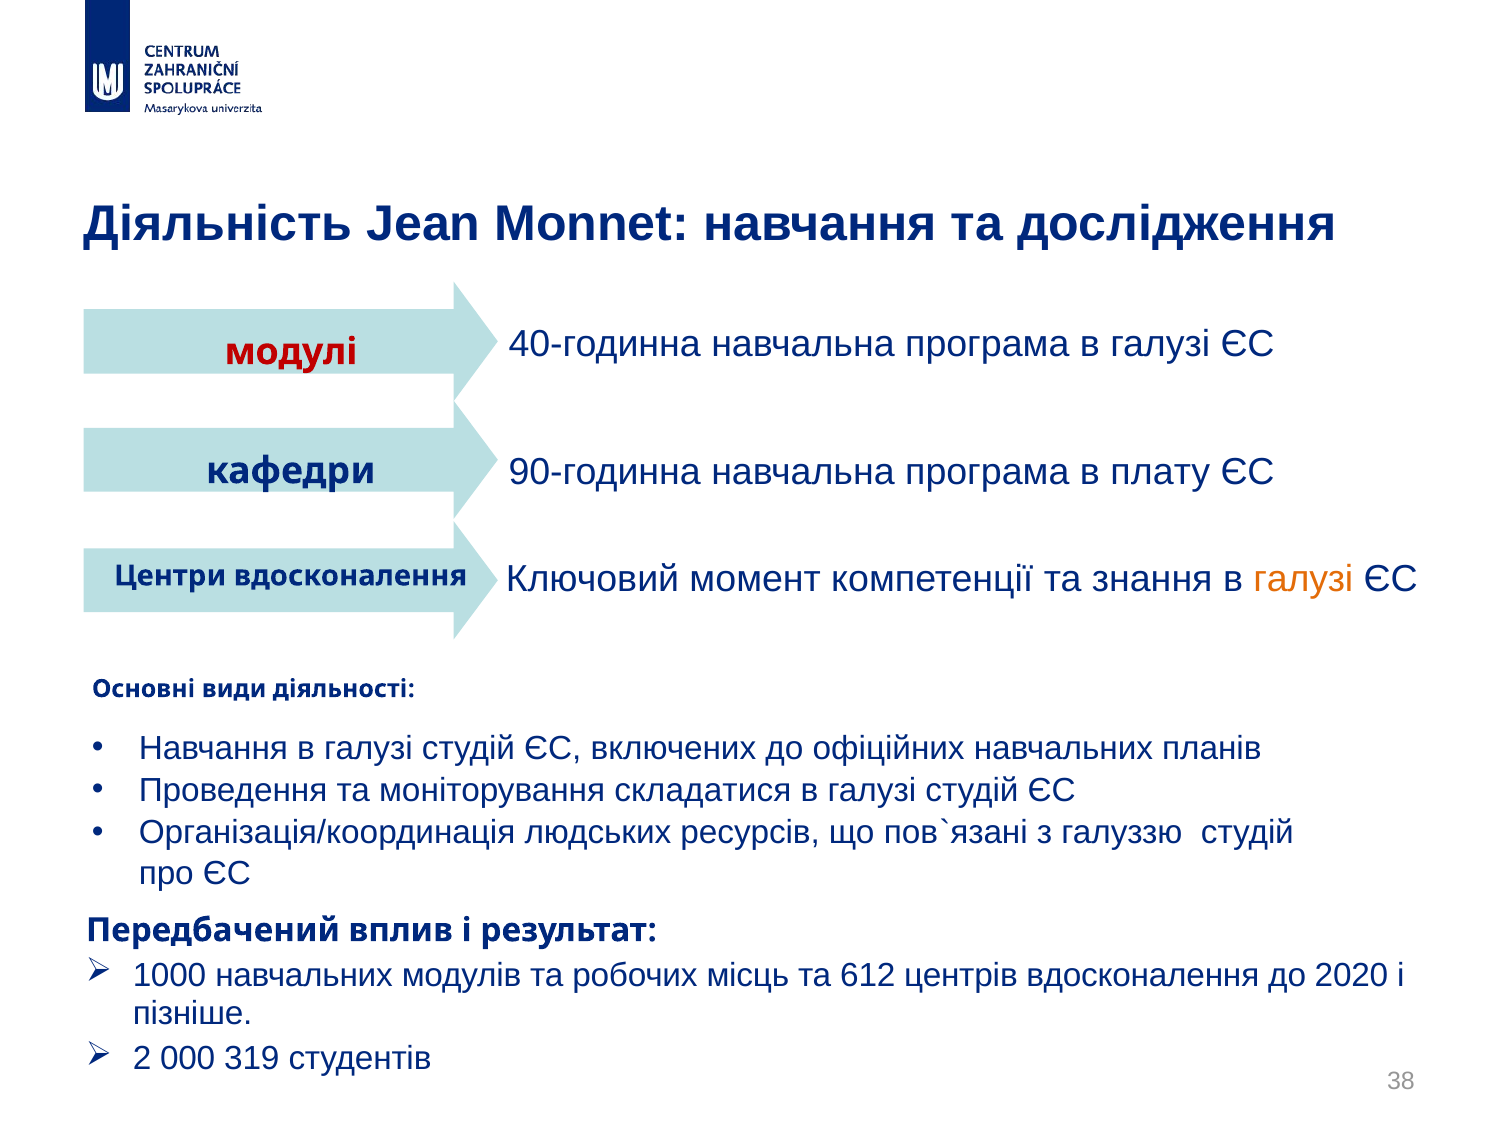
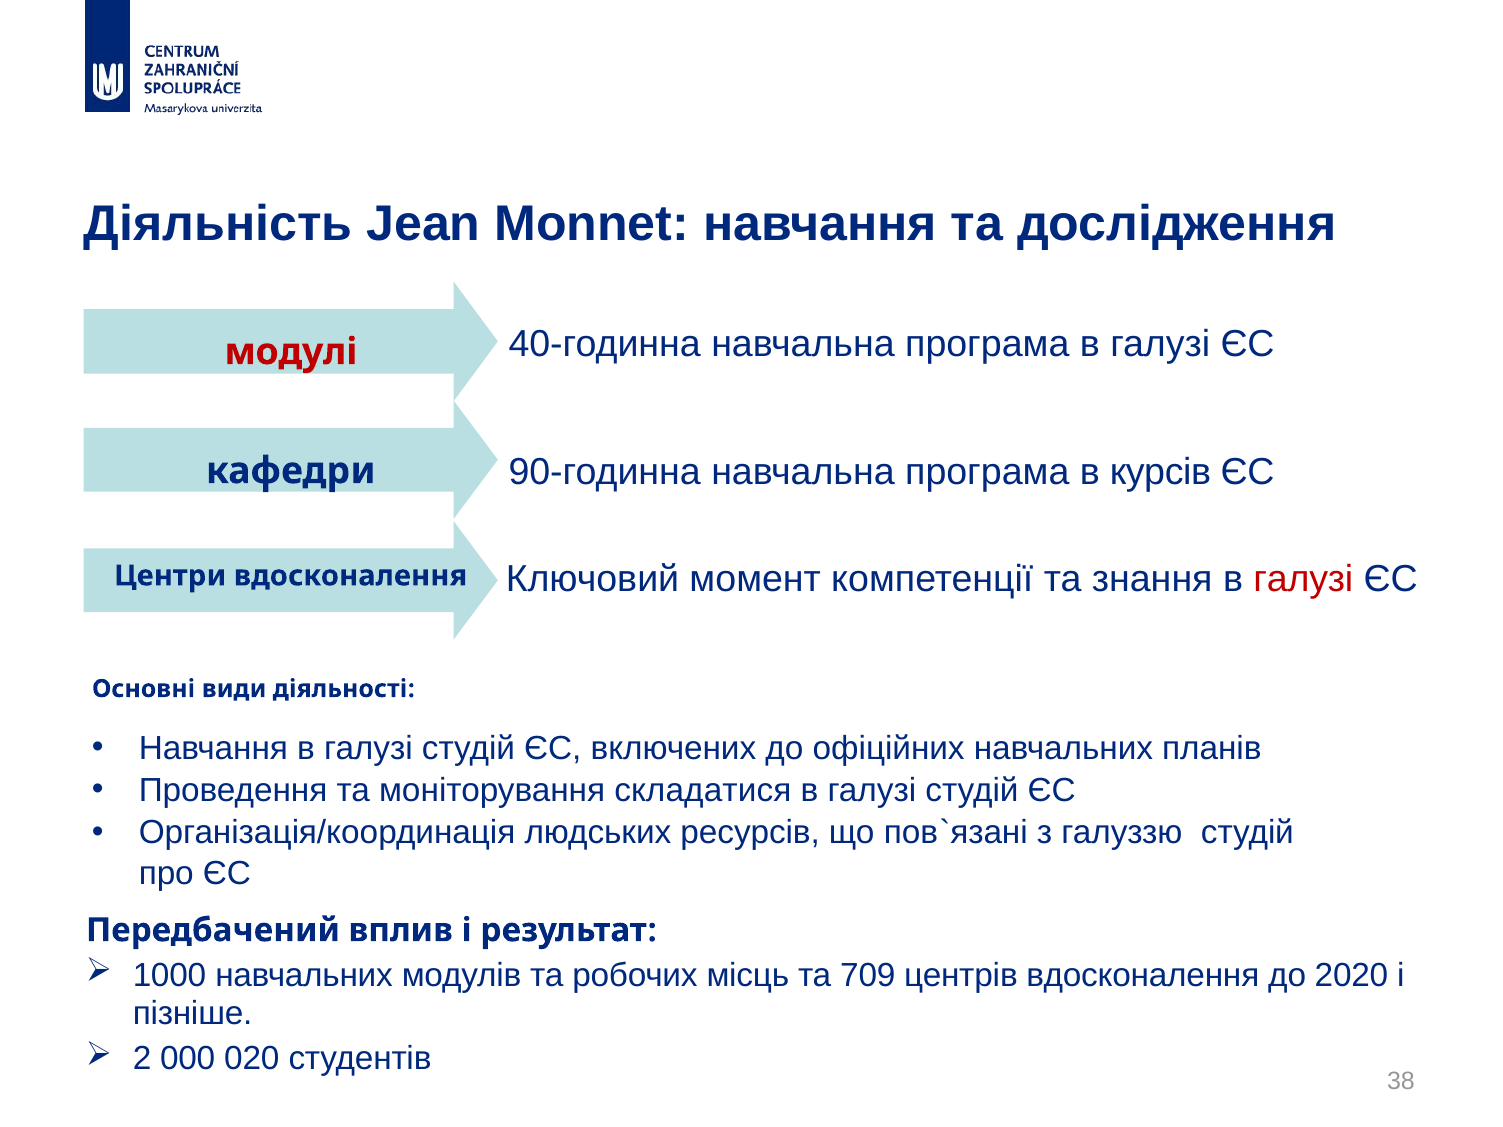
плату: плату -> курсів (1160, 472)
галузі colour: orange -> red (1303, 579)
612: 612 -> 709 (868, 975)
319: 319 -> 020 (252, 1059)
